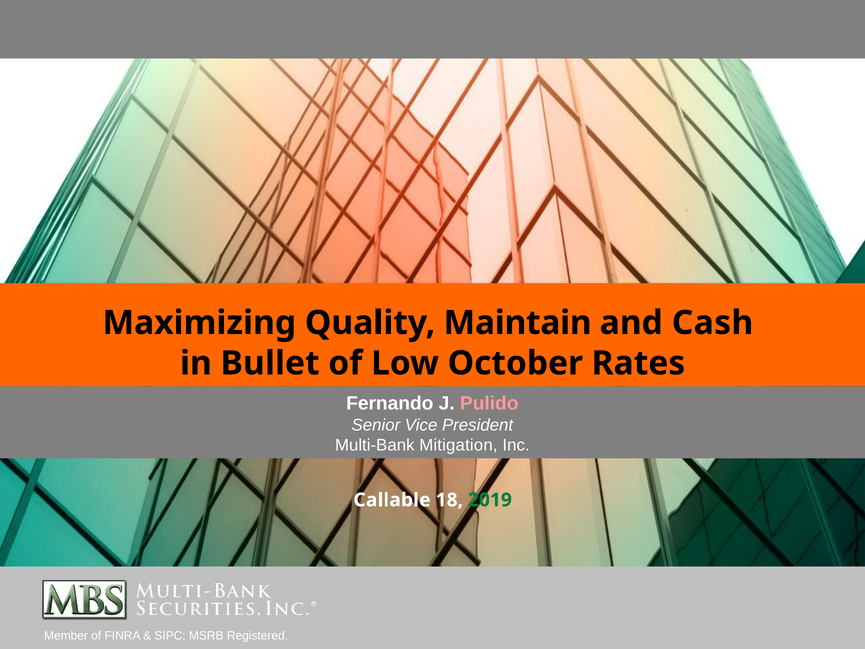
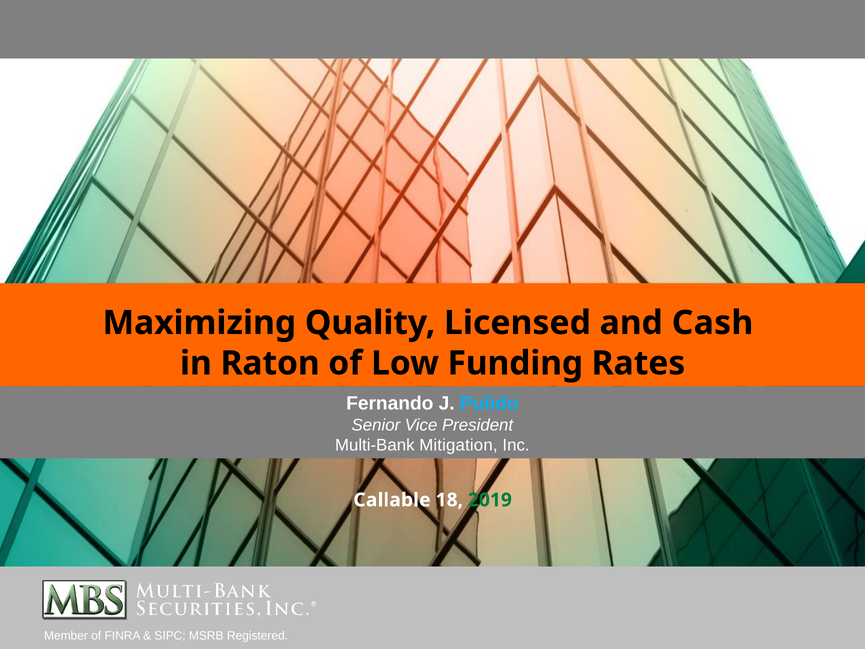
Maintain: Maintain -> Licensed (517, 323)
Bullet: Bullet -> Raton (270, 363)
October: October -> Funding (515, 363)
Pulido colour: pink -> light blue (489, 403)
